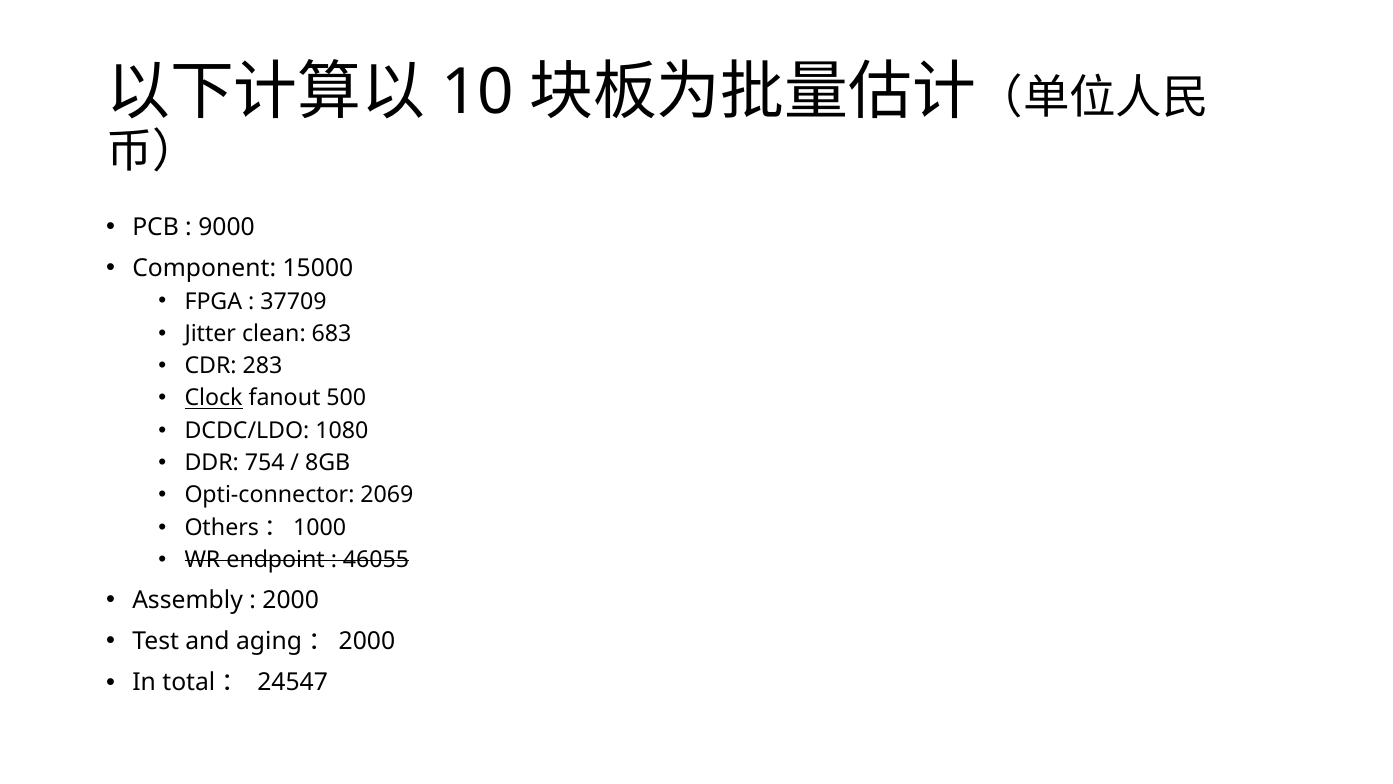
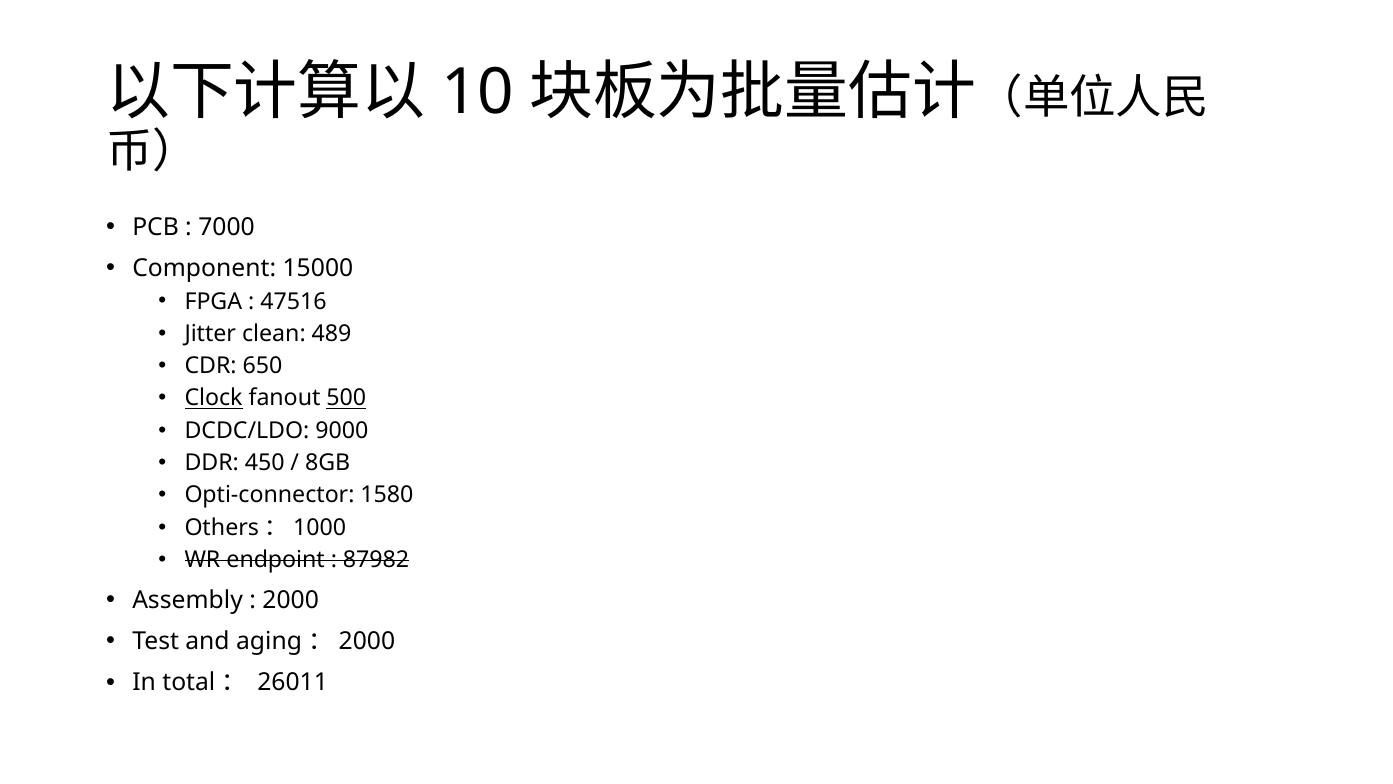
9000: 9000 -> 7000 (227, 227)
37709: 37709 -> 47516 (293, 301)
683: 683 -> 489 (332, 334)
283: 283 -> 650 (262, 366)
500 underline: none -> present (346, 398)
1080: 1080 -> 9000 (342, 430)
754: 754 -> 450 (265, 463)
2069: 2069 -> 1580 (387, 495)
46055: 46055 -> 87982 (376, 560)
24547: 24547 -> 26011 (293, 682)
